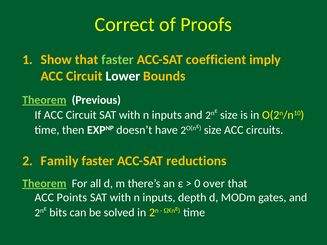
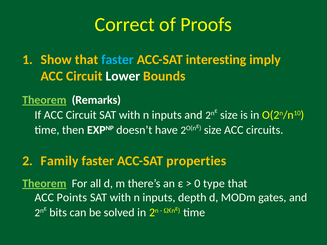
faster colour: light green -> light blue (118, 60)
coefficient: coefficient -> interesting (216, 60)
Previous: Previous -> Remarks (96, 100)
reductions: reductions -> properties (196, 161)
over: over -> type (214, 184)
